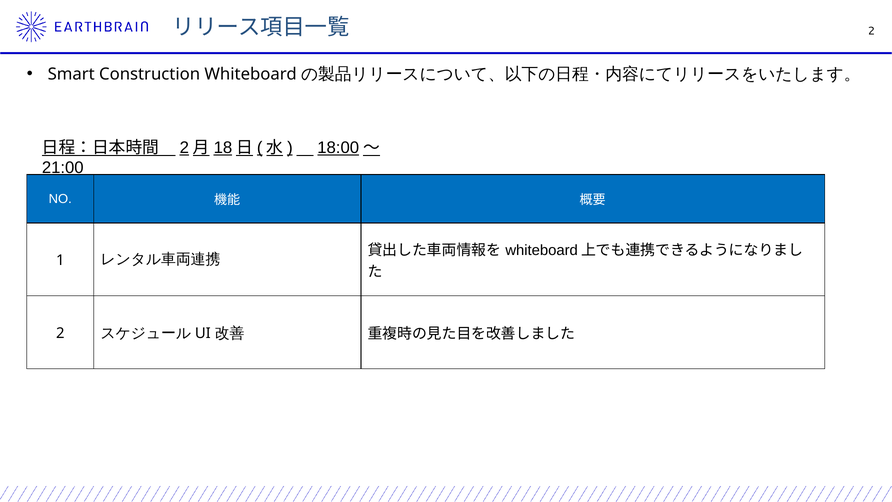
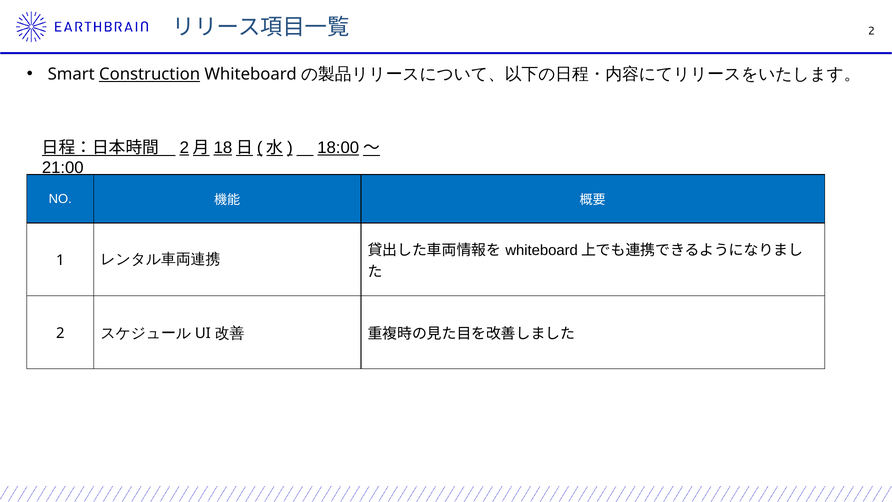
Construction underline: none -> present (150, 74)
